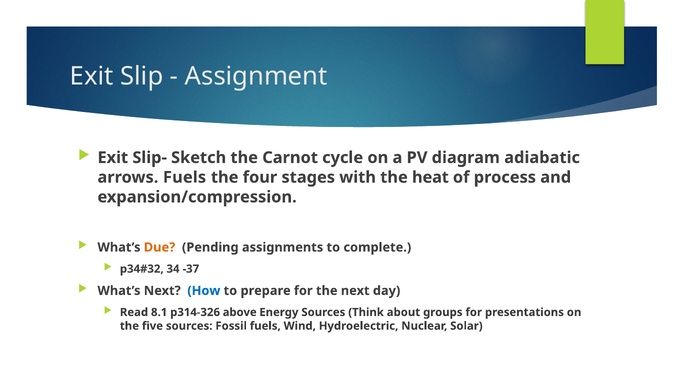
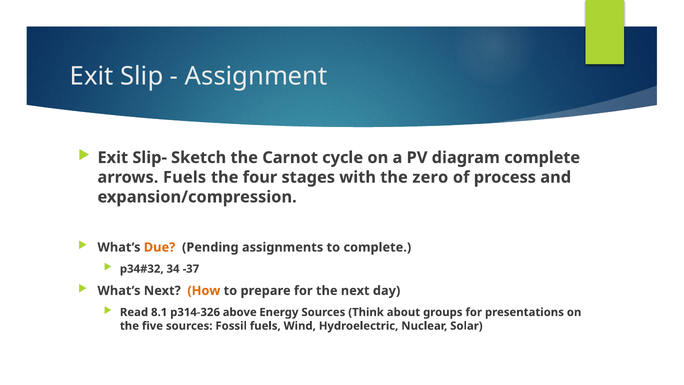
diagram adiabatic: adiabatic -> complete (542, 158)
heat: heat -> zero (430, 177)
How colour: blue -> orange (204, 290)
